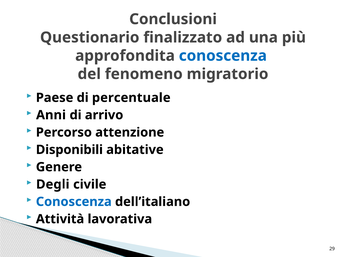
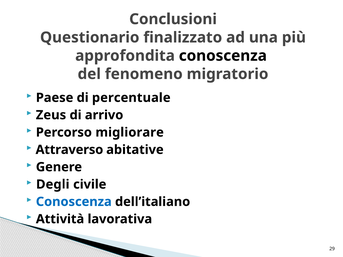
conoscenza colour: blue -> black (223, 56)
Anni: Anni -> Zeus (51, 115)
attenzione: attenzione -> migliorare (130, 132)
Disponibili: Disponibili -> Attraverso (69, 150)
